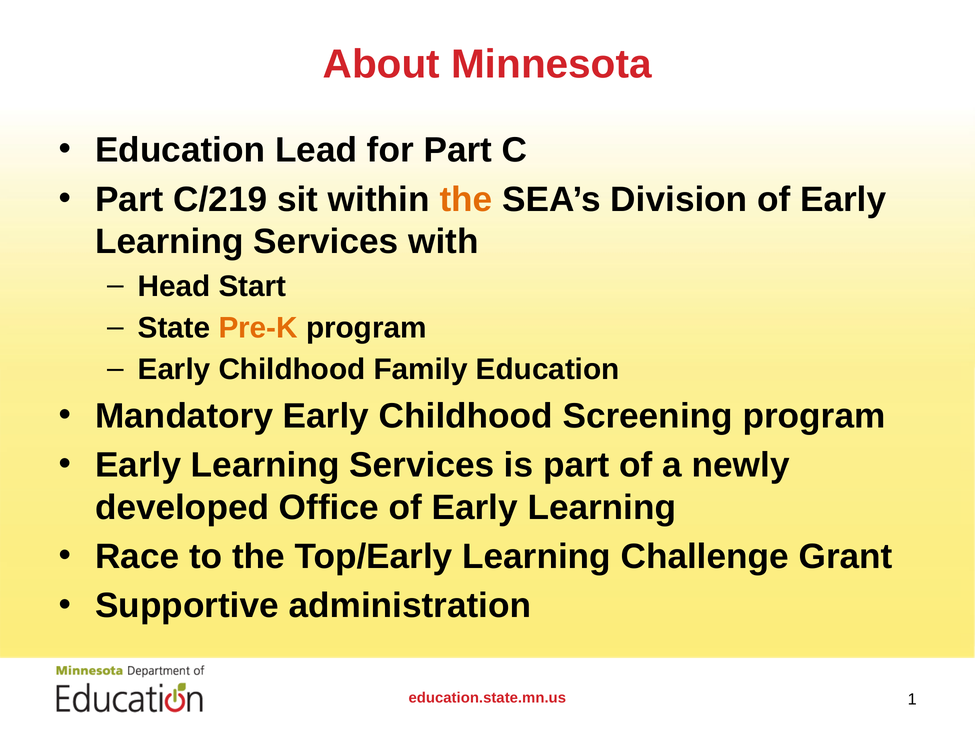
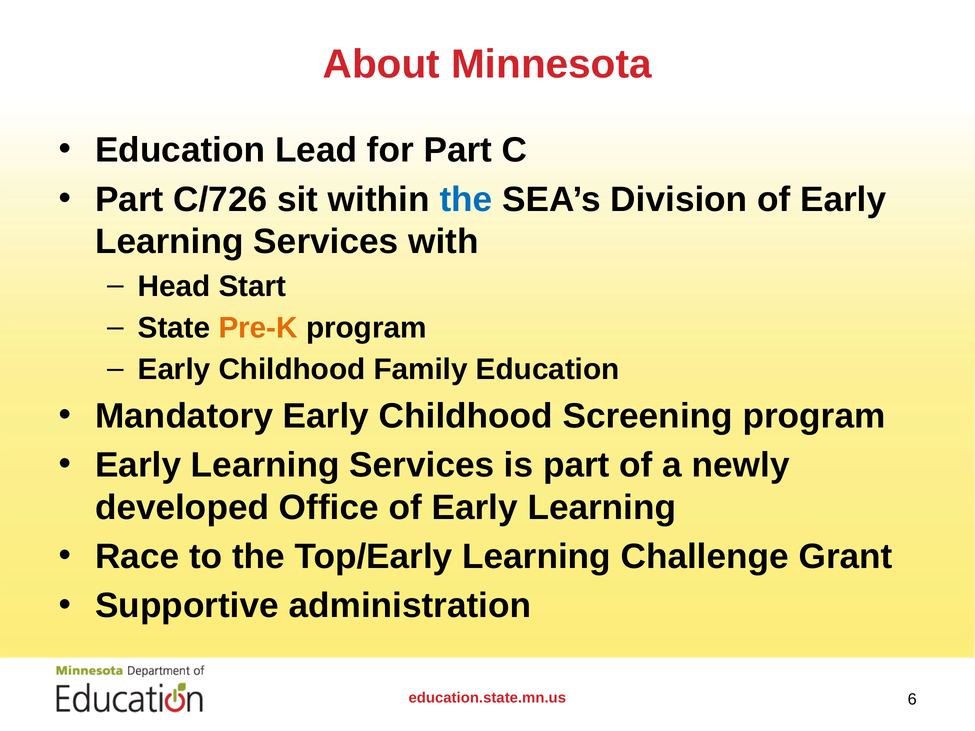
C/219: C/219 -> C/726 (220, 200)
the colour: orange -> blue (466, 200)
1: 1 -> 6 (912, 700)
